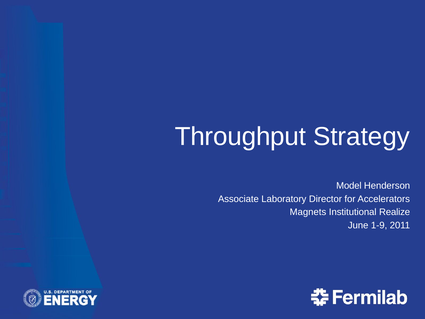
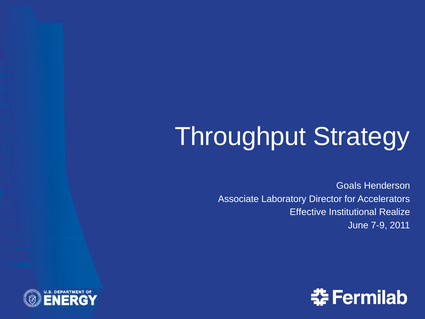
Model: Model -> Goals (349, 186)
Magnets: Magnets -> Effective (308, 212)
1-9: 1-9 -> 7-9 (379, 225)
